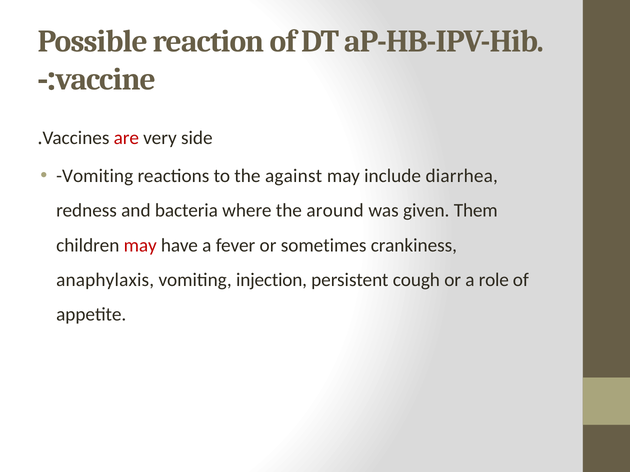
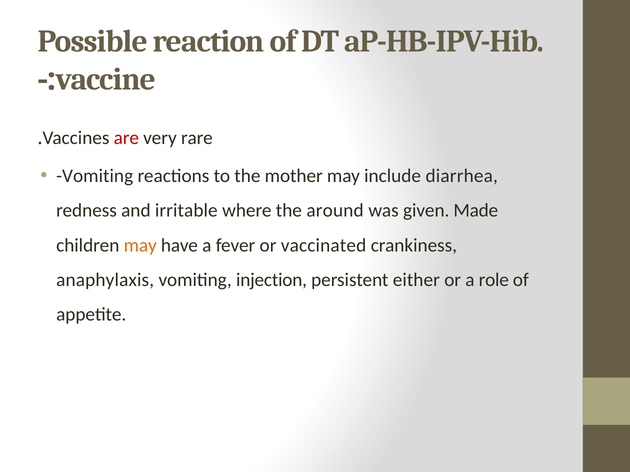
side: side -> rare (197, 138)
against: against -> mother (294, 176)
bacteria: bacteria -> irritable (186, 211)
Them: Them -> Made (476, 211)
may colour: red -> orange (140, 245)
sometimes: sometimes -> vaccinated (324, 245)
cough: cough -> either (416, 280)
